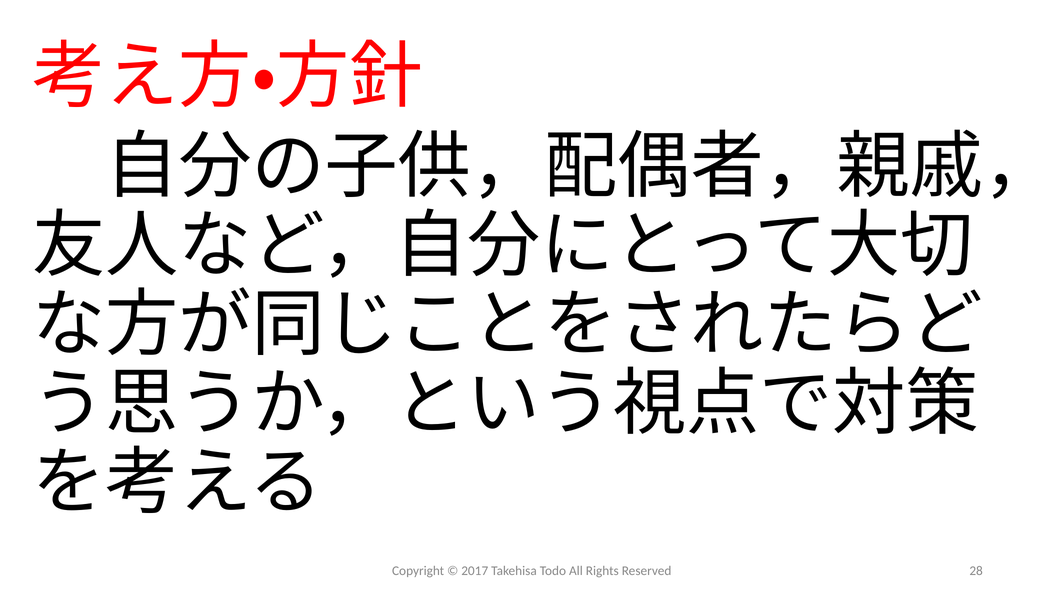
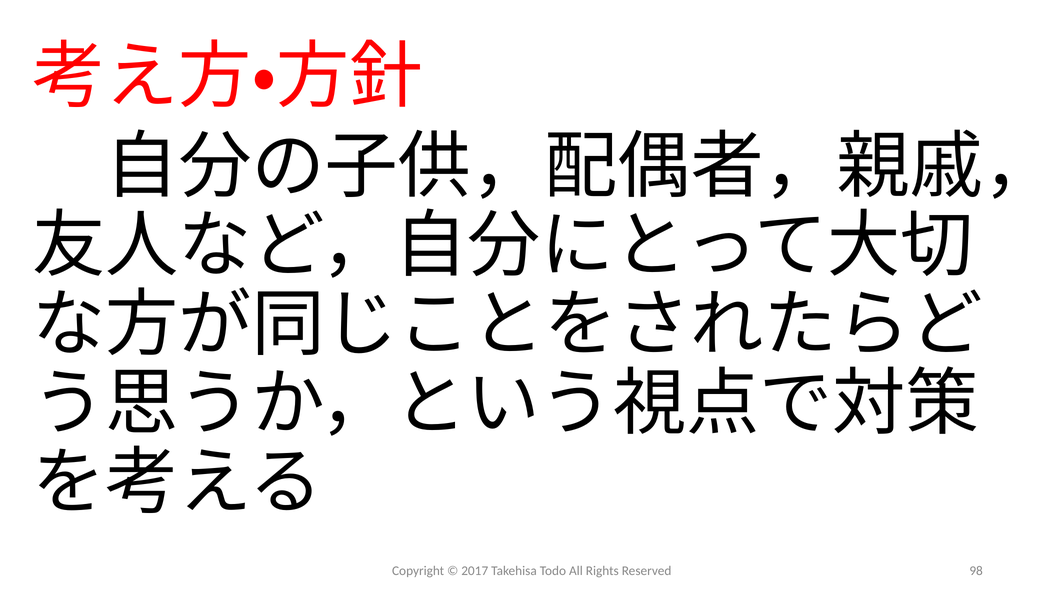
28: 28 -> 98 (976, 571)
